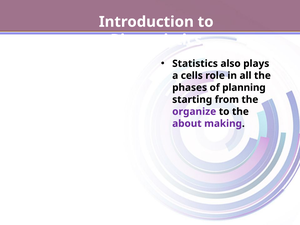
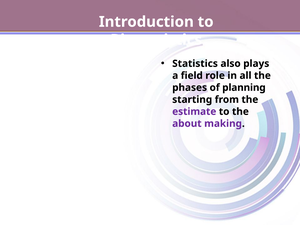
cells: cells -> field (192, 76)
organize: organize -> estimate (194, 112)
